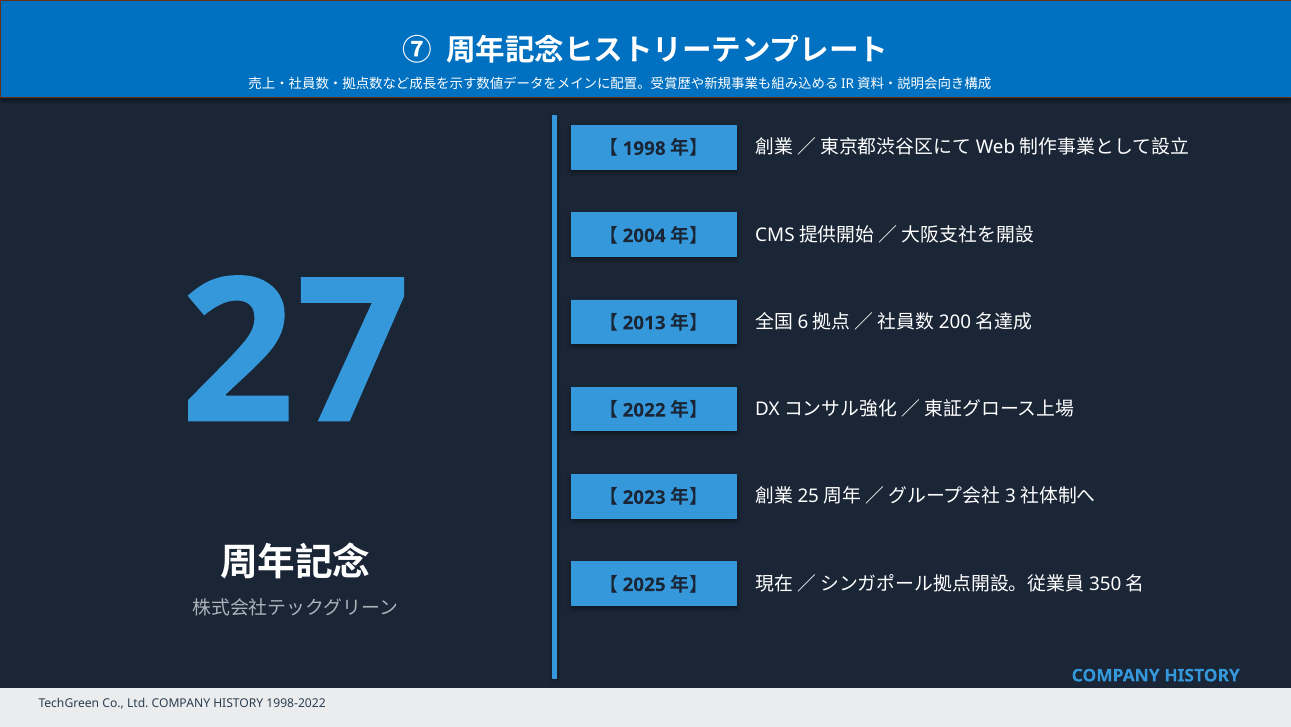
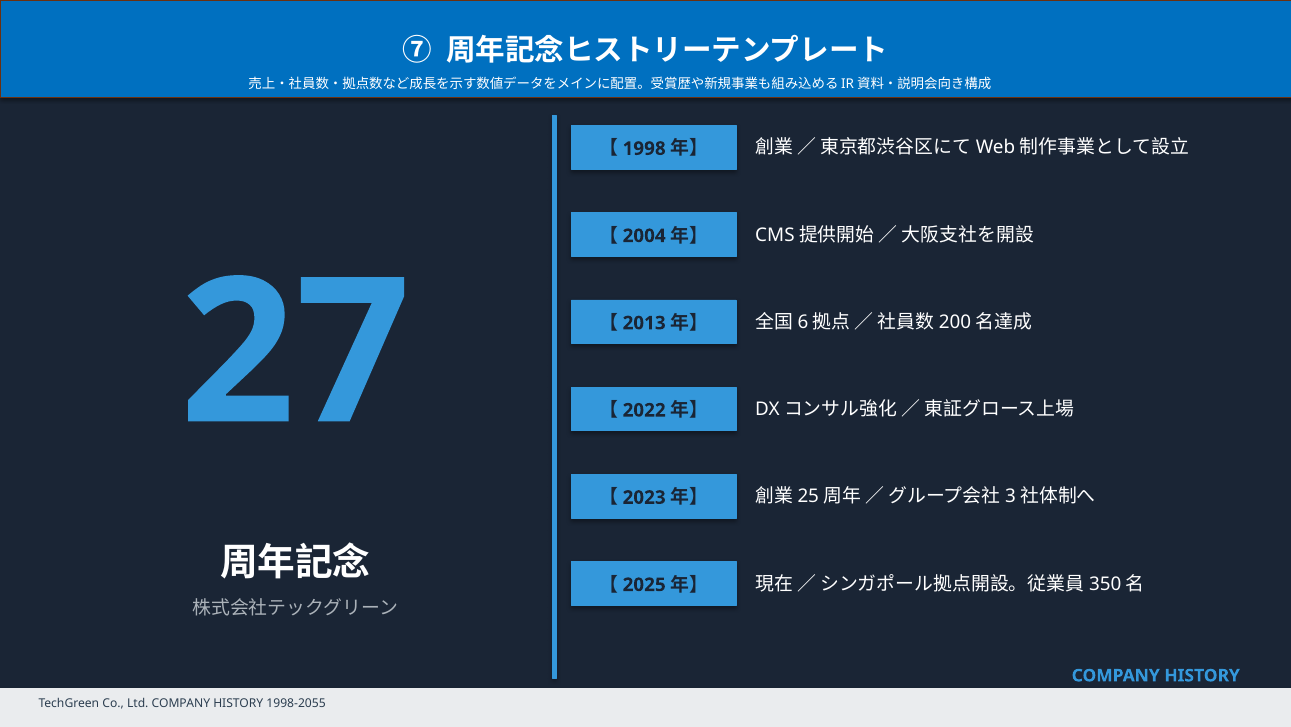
1998-2022: 1998-2022 -> 1998-2055 (296, 702)
